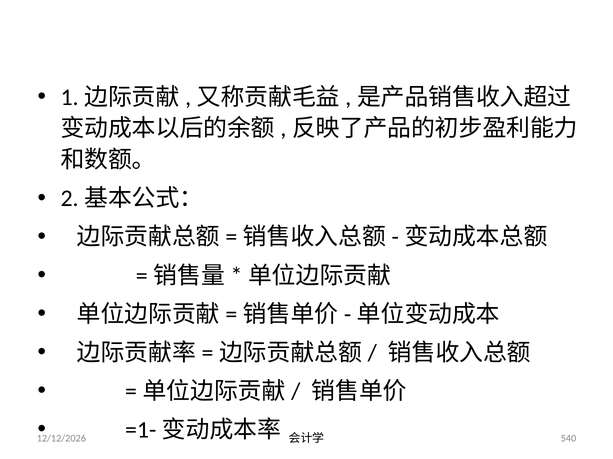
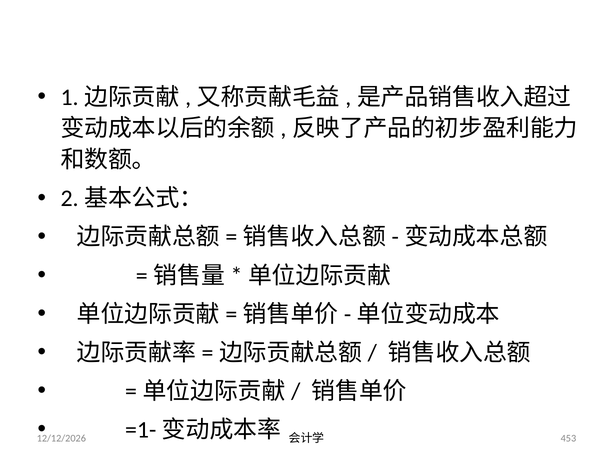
540: 540 -> 453 (568, 439)
